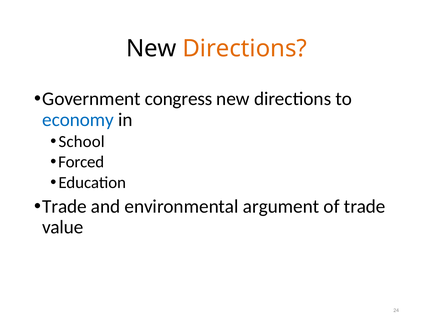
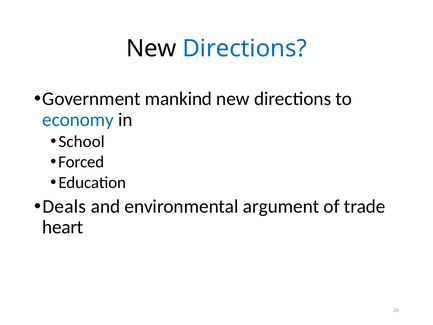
Directions colour: orange -> blue (245, 49)
congress: congress -> mankind (179, 99)
Trade: Trade -> Deals (64, 206)
value: value -> heart (63, 227)
